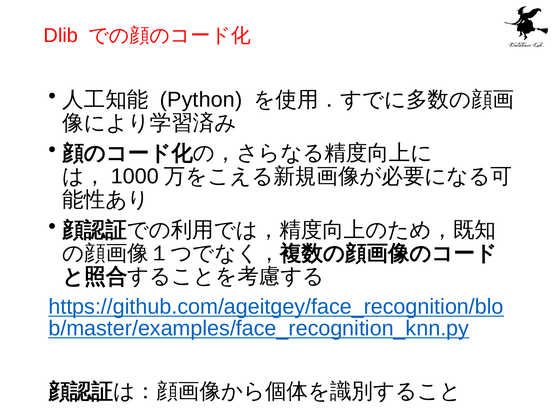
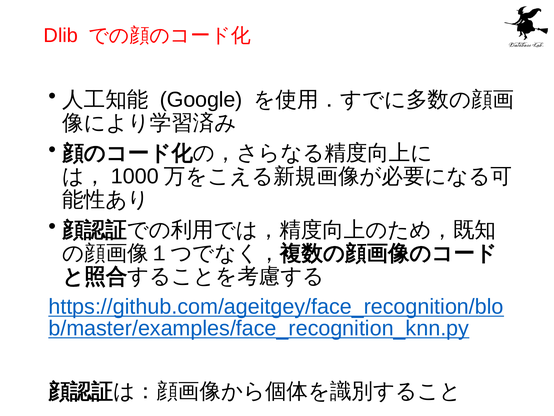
Python: Python -> Google (201, 99)
